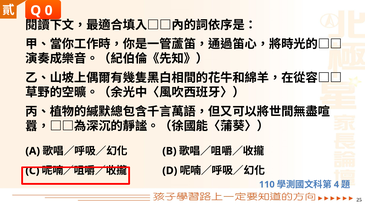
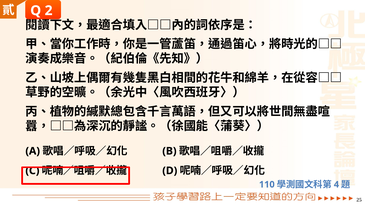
0: 0 -> 2 (49, 11)
